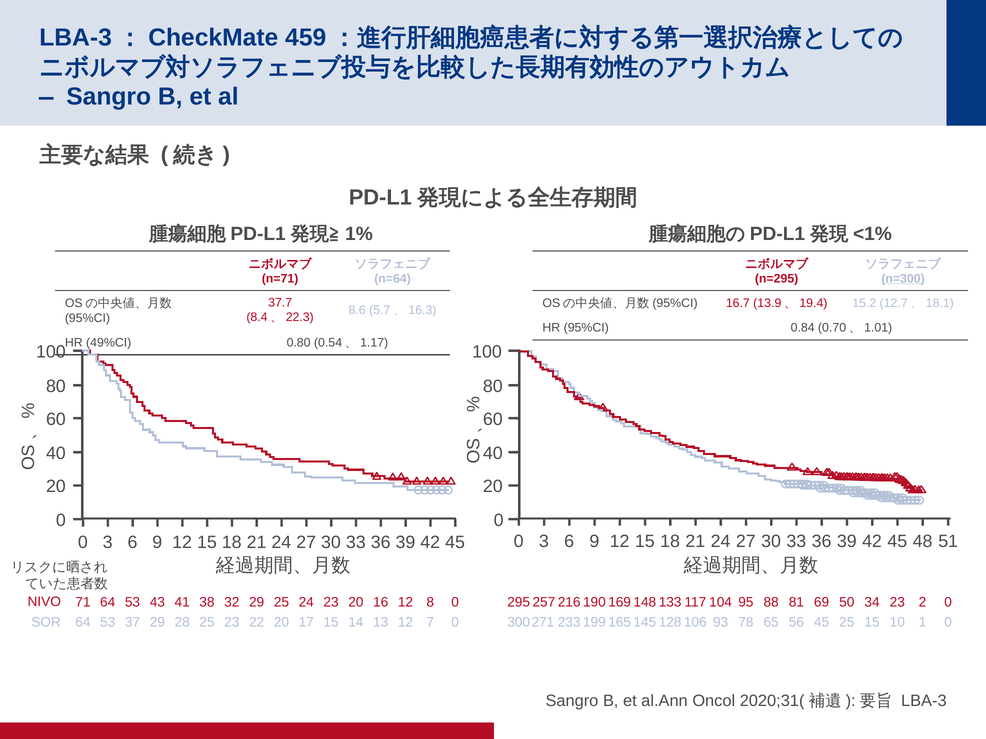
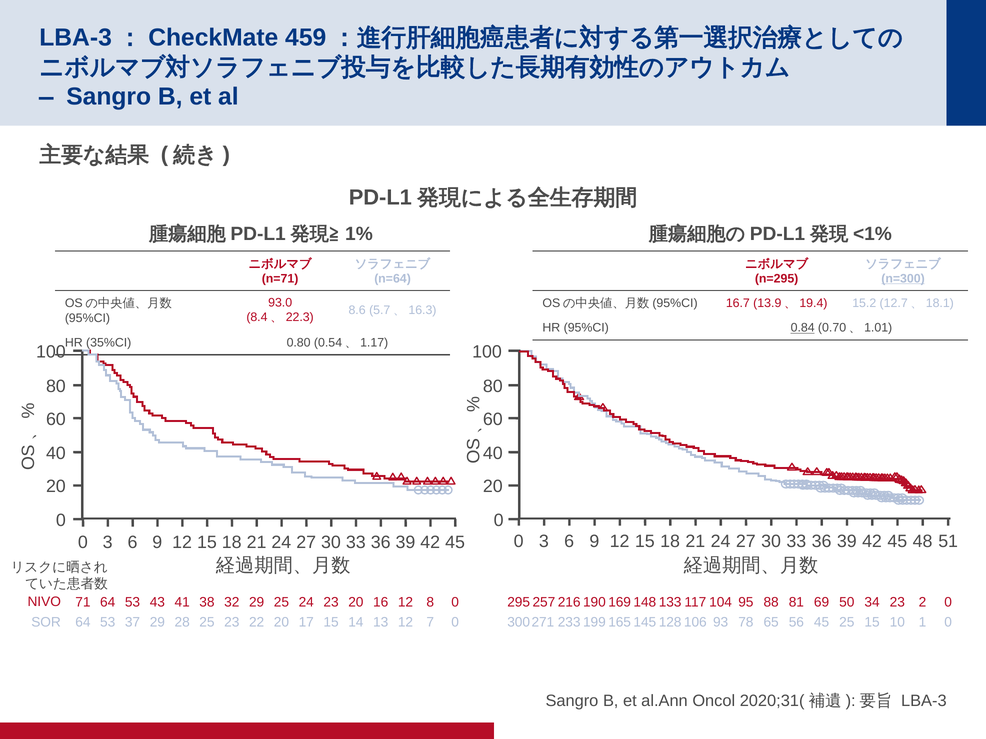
37.7: 37.7 -> 93.0 (280, 303)
0.84 underline: none -> present (803, 328)
49%CI: 49%CI -> 35%CI (109, 343)
